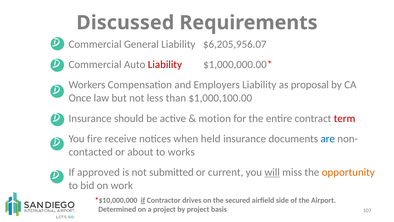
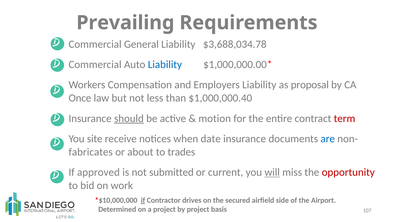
Discussed: Discussed -> Prevailing (125, 23)
$6,205,956.07: $6,205,956.07 -> $3,688,034.78 (235, 44)
Liability colour: red -> blue (165, 64)
$1,000,100.00: $1,000,100.00 -> $1,000,000.40 (220, 98)
should underline: none -> present (129, 118)
fire: fire -> site (95, 139)
held: held -> date (211, 139)
contacted: contacted -> fabricates (91, 152)
works: works -> trades (181, 152)
opportunity colour: orange -> red (348, 172)
